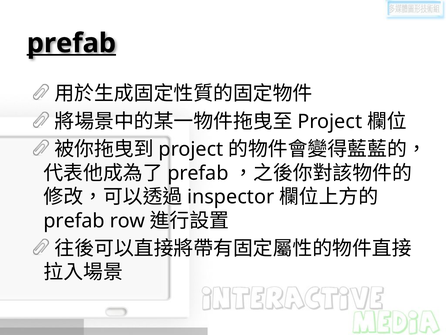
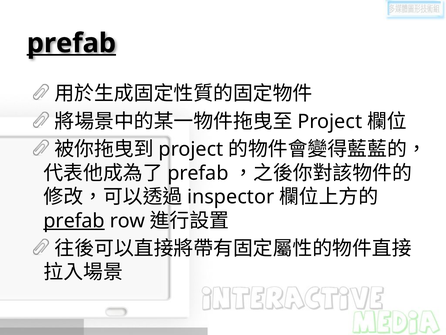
prefab underline: none -> present (74, 220)
